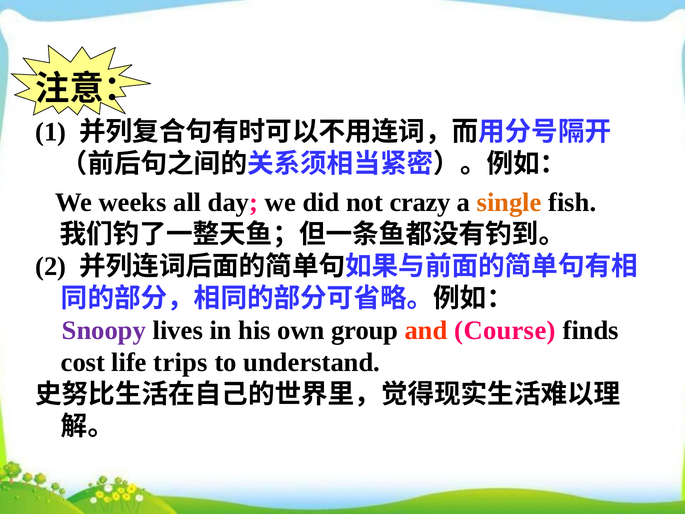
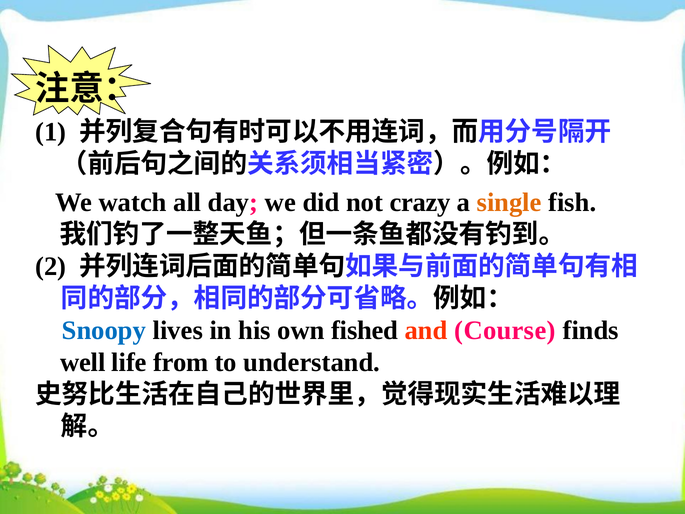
weeks: weeks -> watch (133, 202)
Snoopy colour: purple -> blue (104, 330)
group: group -> fished (365, 330)
cost: cost -> well (83, 362)
trips: trips -> from (181, 362)
